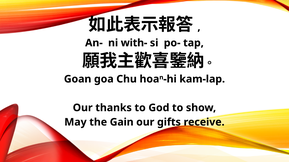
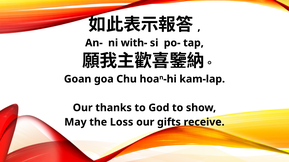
Gain: Gain -> Loss (122, 123)
